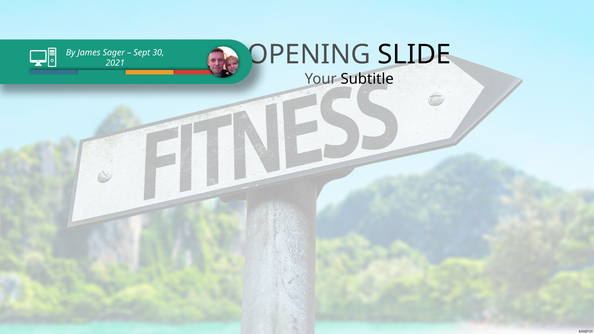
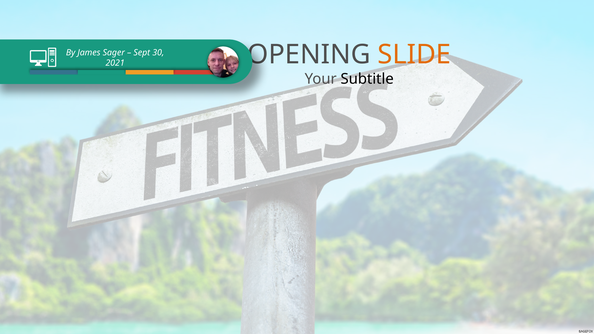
SLIDE colour: black -> orange (414, 54)
